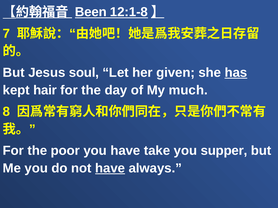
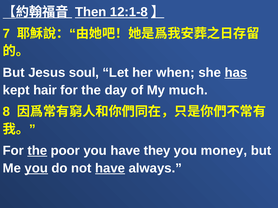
Been: Been -> Then (91, 12)
given: given -> when (175, 73)
the underline: none -> present (37, 151)
take: take -> they (157, 151)
supper: supper -> money (224, 151)
you underline: none -> present (36, 169)
